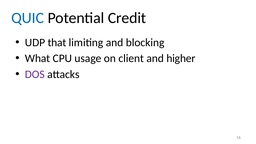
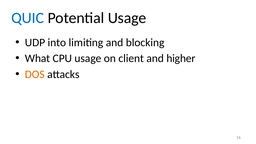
Potential Credit: Credit -> Usage (127, 18)
that: that -> into (57, 43)
DOS colour: purple -> orange (35, 74)
